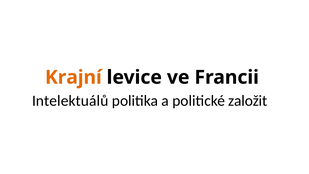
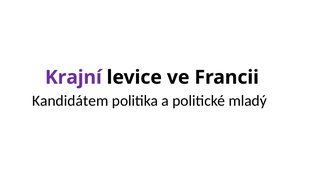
Krajní colour: orange -> purple (73, 77)
Intelektuálů: Intelektuálů -> Kandidátem (70, 101)
založit: založit -> mladý (248, 101)
